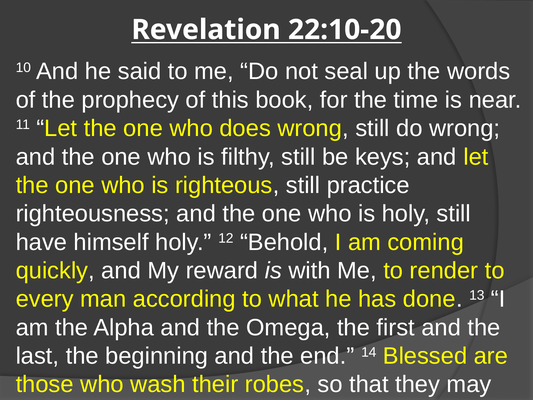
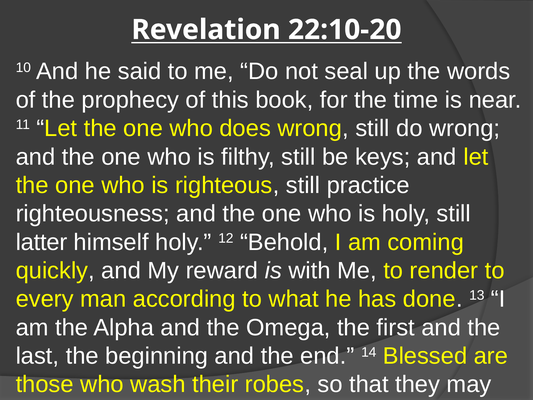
have: have -> latter (41, 242)
